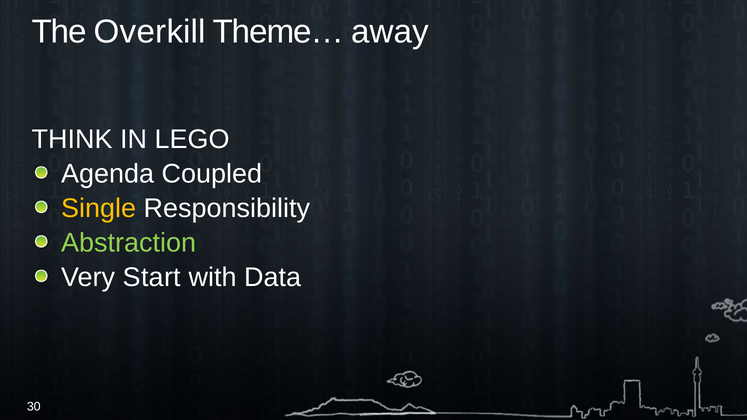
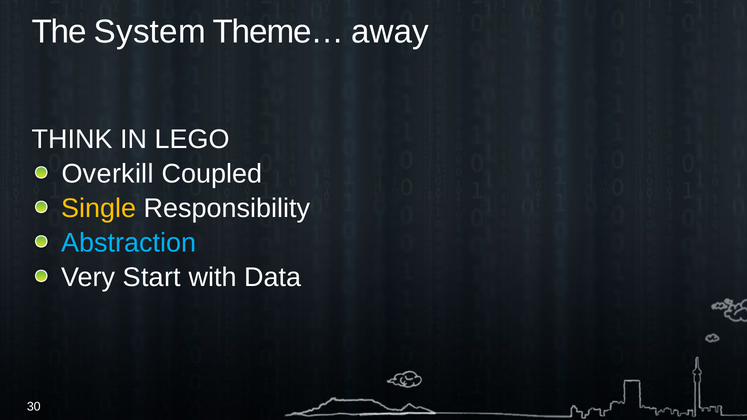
Overkill: Overkill -> System (150, 32)
Agenda: Agenda -> Overkill (108, 174)
Abstraction colour: light green -> light blue (129, 243)
